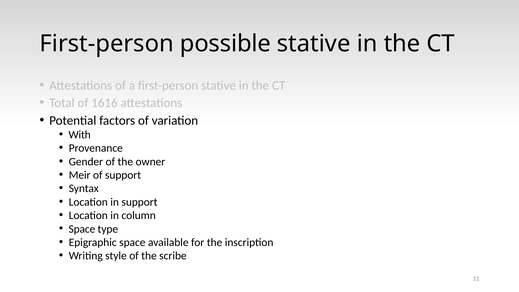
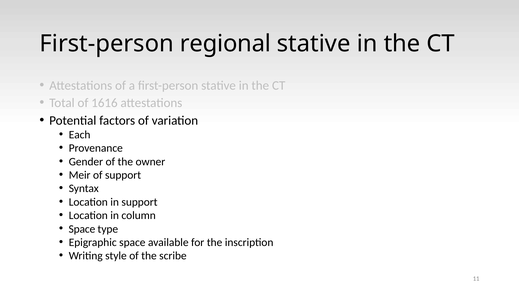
possible: possible -> regional (225, 44)
With: With -> Each (80, 135)
